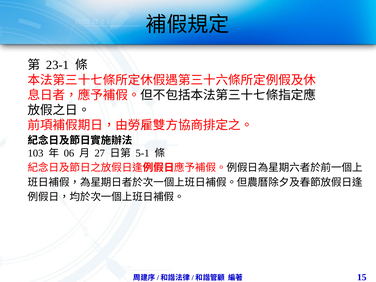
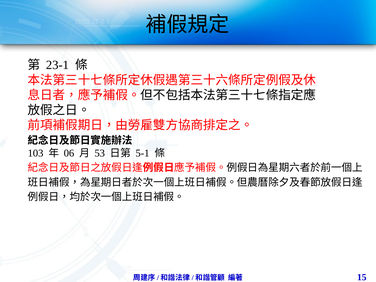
27: 27 -> 53 (100, 153)
